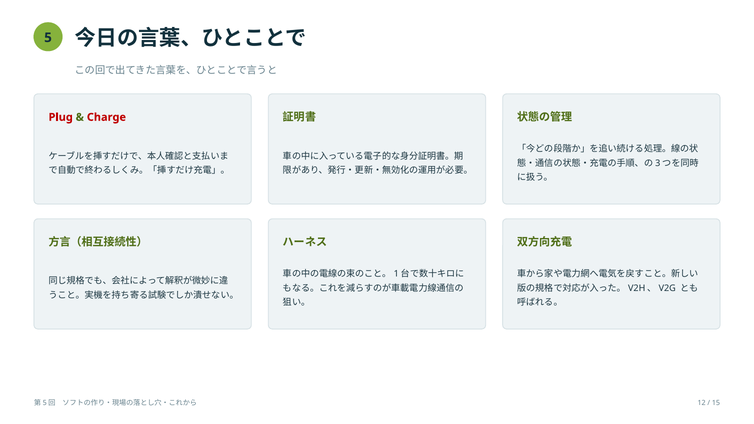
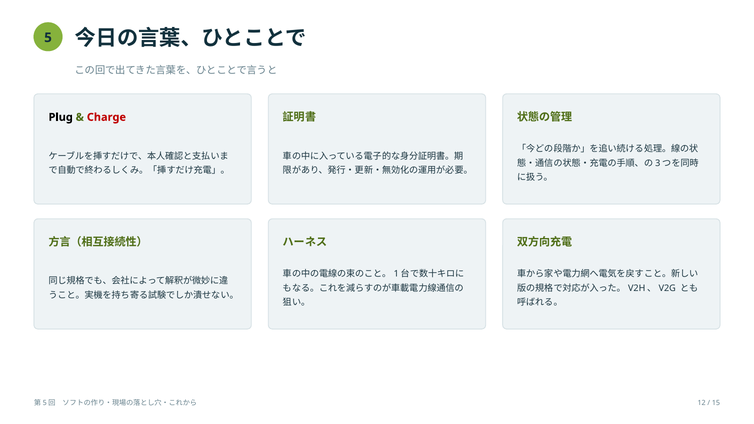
Plug colour: red -> black (61, 117)
